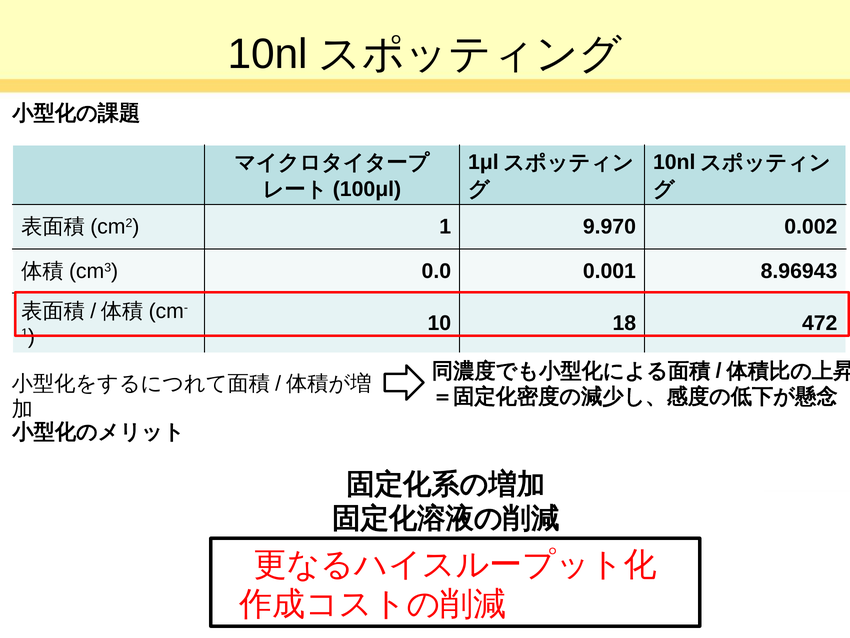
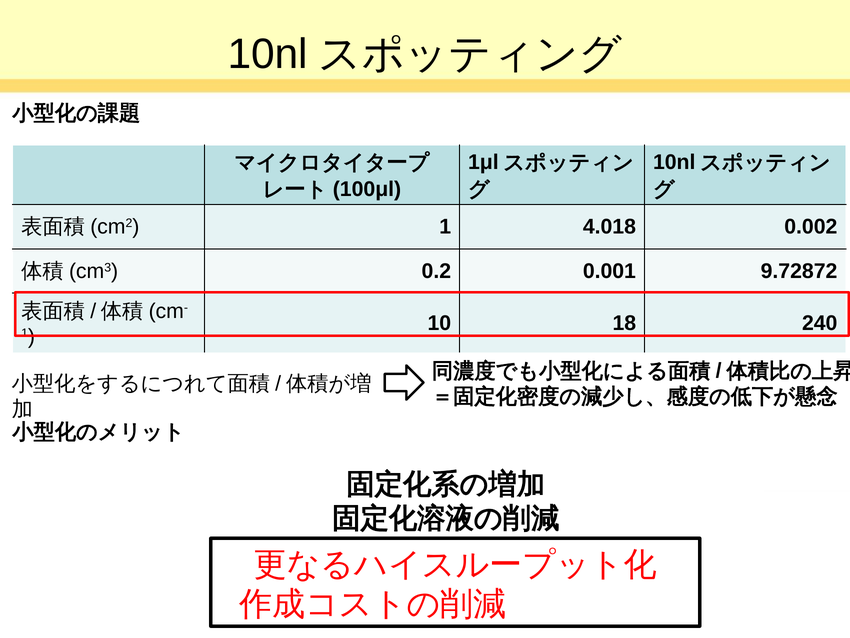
9.970: 9.970 -> 4.018 (609, 227)
0.0: 0.0 -> 0.2 (436, 271)
8.96943: 8.96943 -> 9.72872 (799, 271)
472: 472 -> 240 (820, 323)
